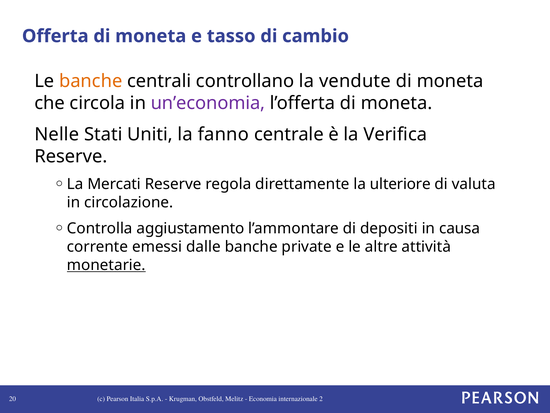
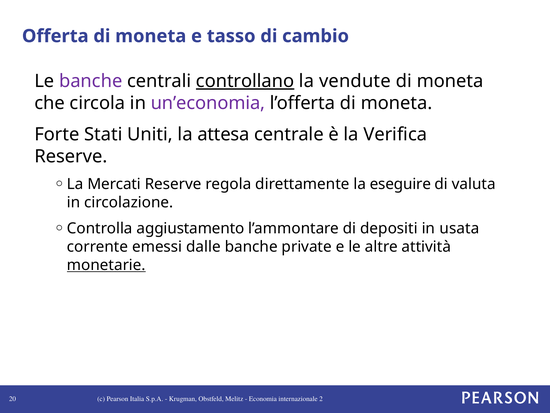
banche colour: orange -> purple (91, 81)
controllano underline: none -> present (245, 81)
Nelle: Nelle -> Forte (57, 134)
fanno: fanno -> attesa (223, 134)
ulteriore: ulteriore -> eseguire (400, 184)
causa: causa -> usata (459, 228)
